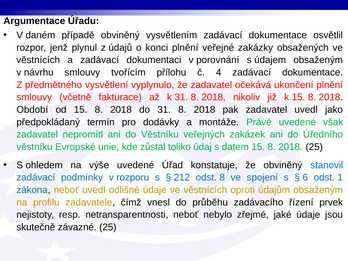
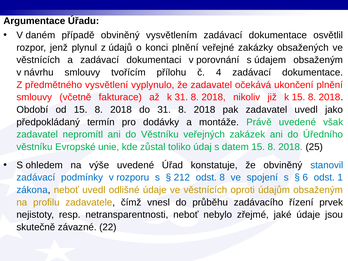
závazné 25: 25 -> 22 (108, 227)
